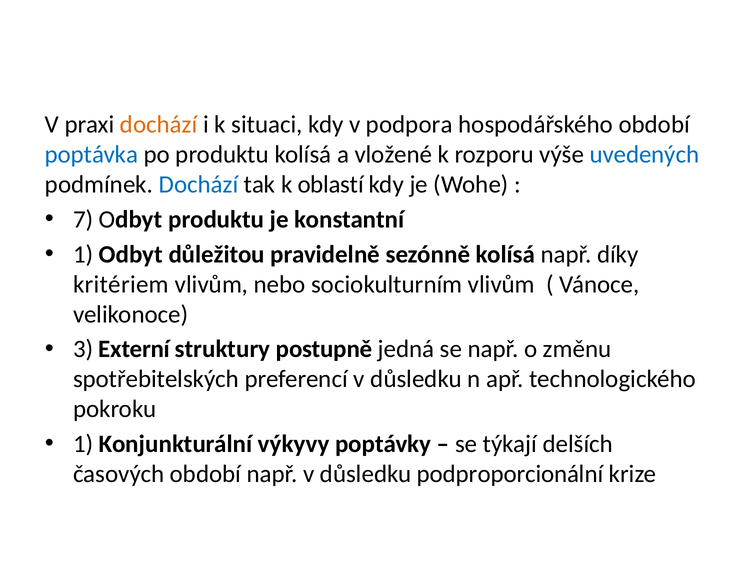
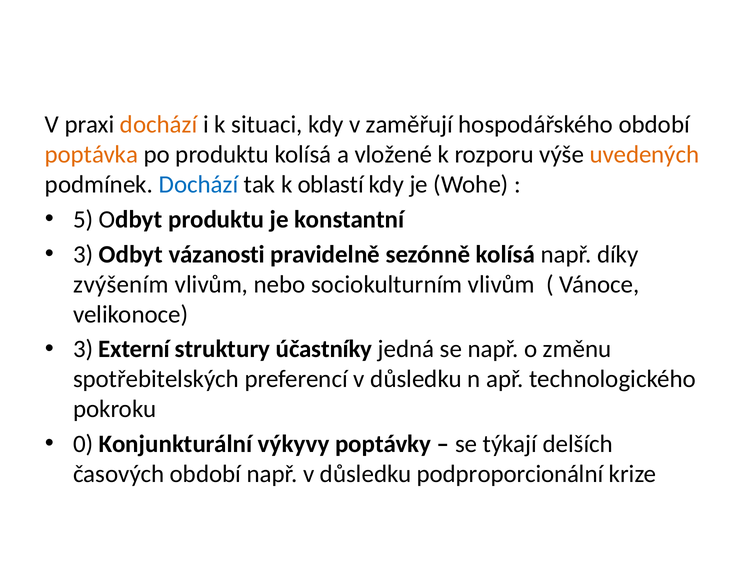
podpora: podpora -> zaměřují (409, 124)
poptávka colour: blue -> orange (92, 154)
uvedených colour: blue -> orange (644, 154)
7: 7 -> 5 (83, 219)
1: 1 -> 3 (83, 254)
důležitou: důležitou -> vázanosti (217, 254)
kritériem: kritériem -> zvýšením (121, 284)
postupně: postupně -> účastníky (324, 349)
1: 1 -> 0 (83, 444)
